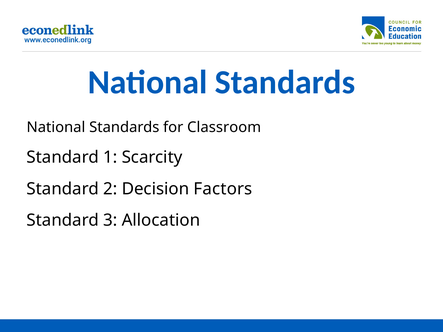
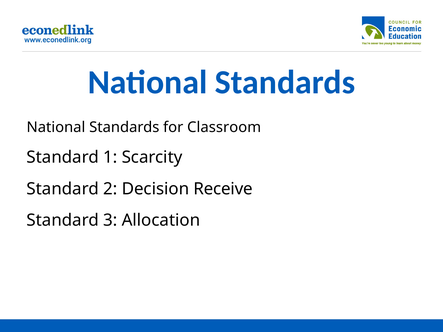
Factors: Factors -> Receive (223, 189)
